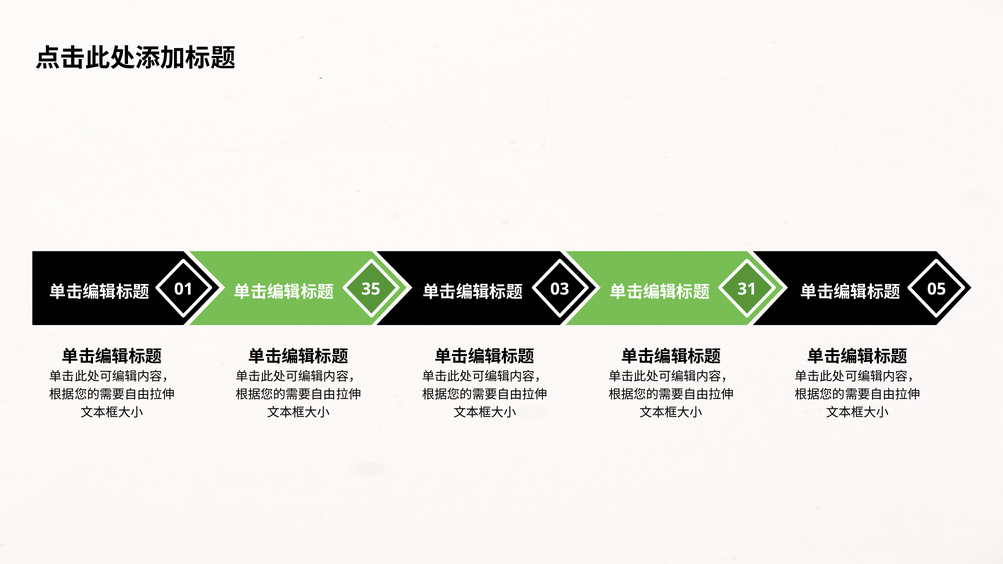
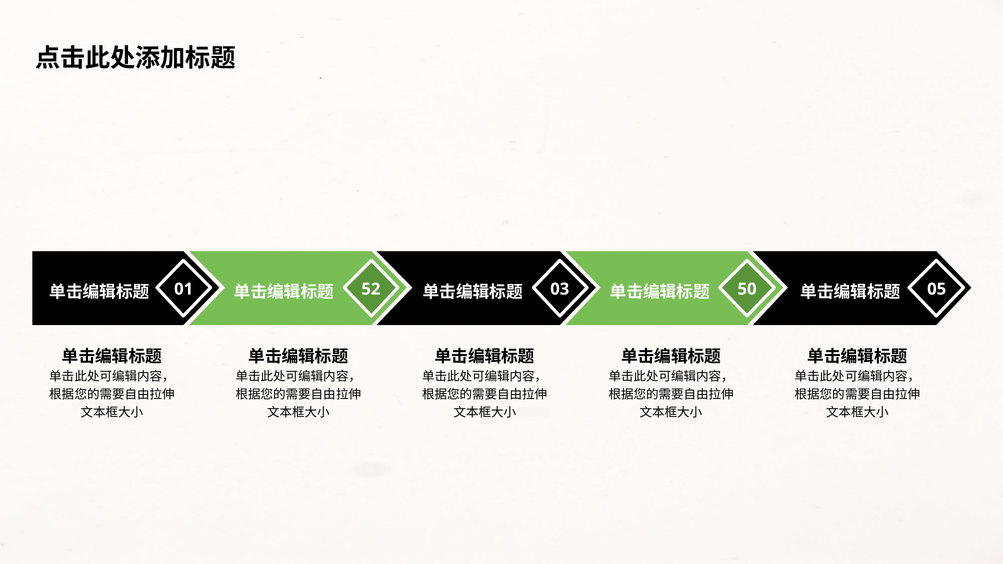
35: 35 -> 52 (371, 289)
31: 31 -> 50 (747, 289)
